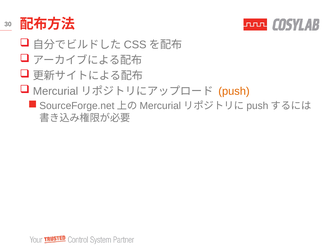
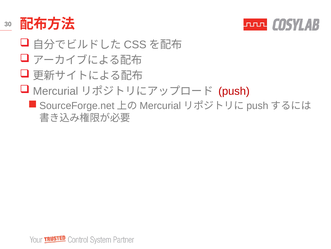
push colour: orange -> red (234, 91)
